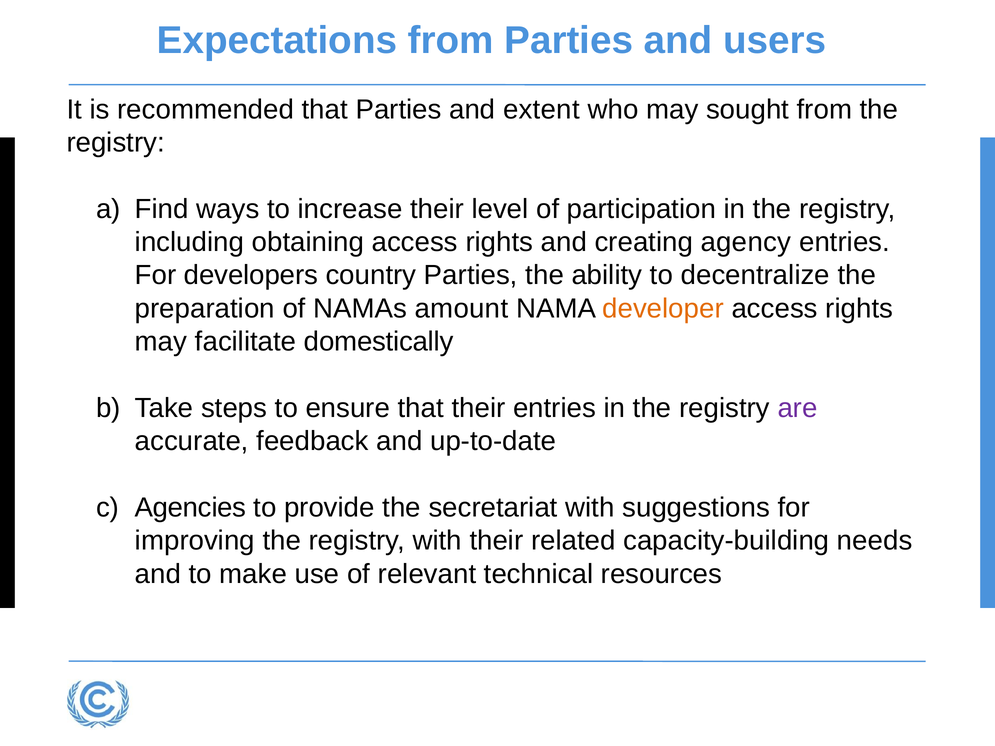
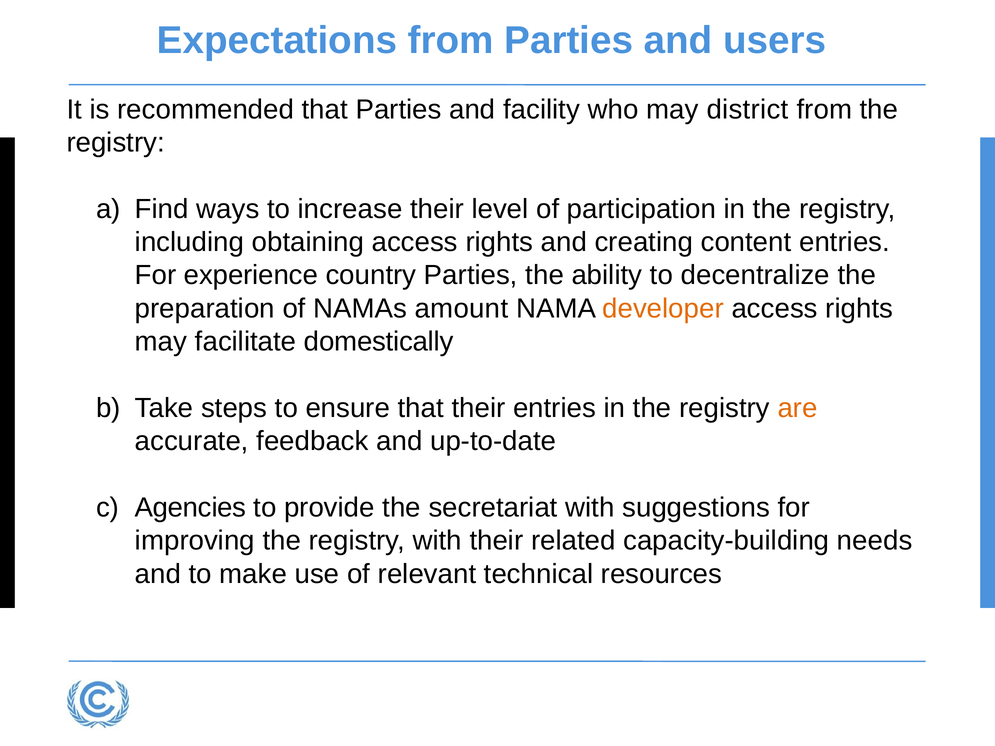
extent: extent -> facility (542, 110)
sought: sought -> district (747, 110)
agency: agency -> content (746, 242)
developers: developers -> experience (251, 275)
are colour: purple -> orange (797, 408)
